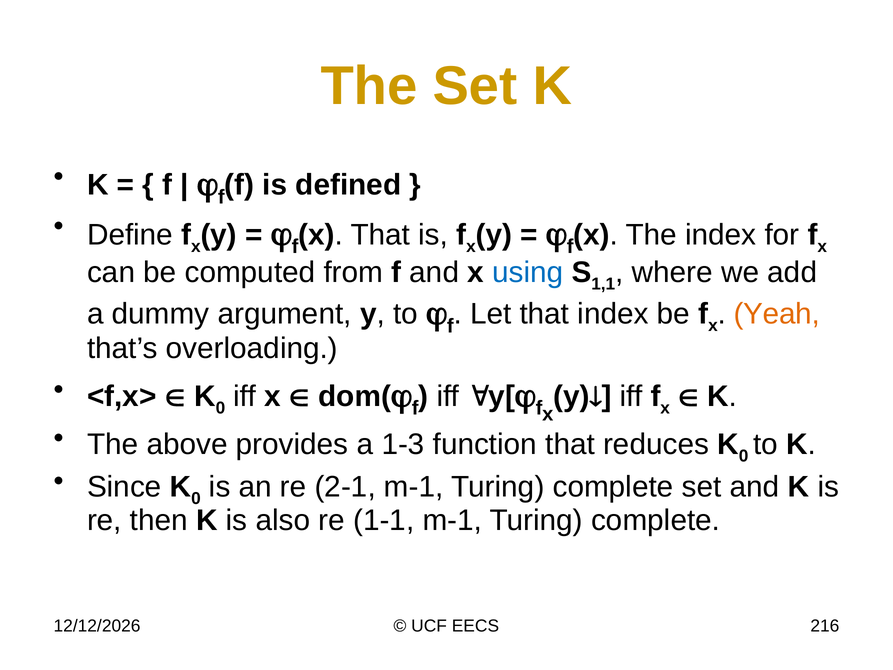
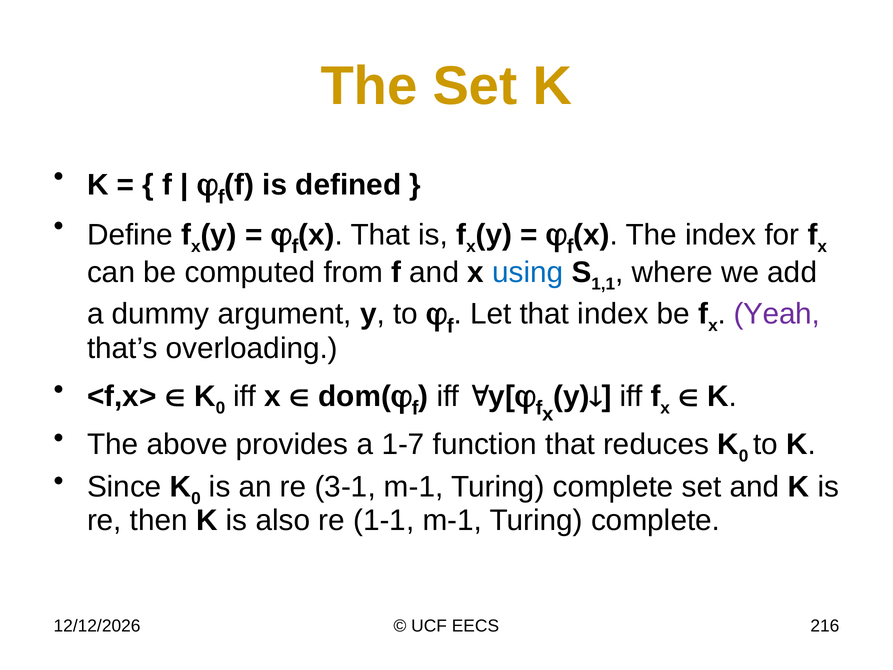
Yeah colour: orange -> purple (777, 314)
1-3: 1-3 -> 1-7 (403, 444)
2-1: 2-1 -> 3-1 (345, 487)
